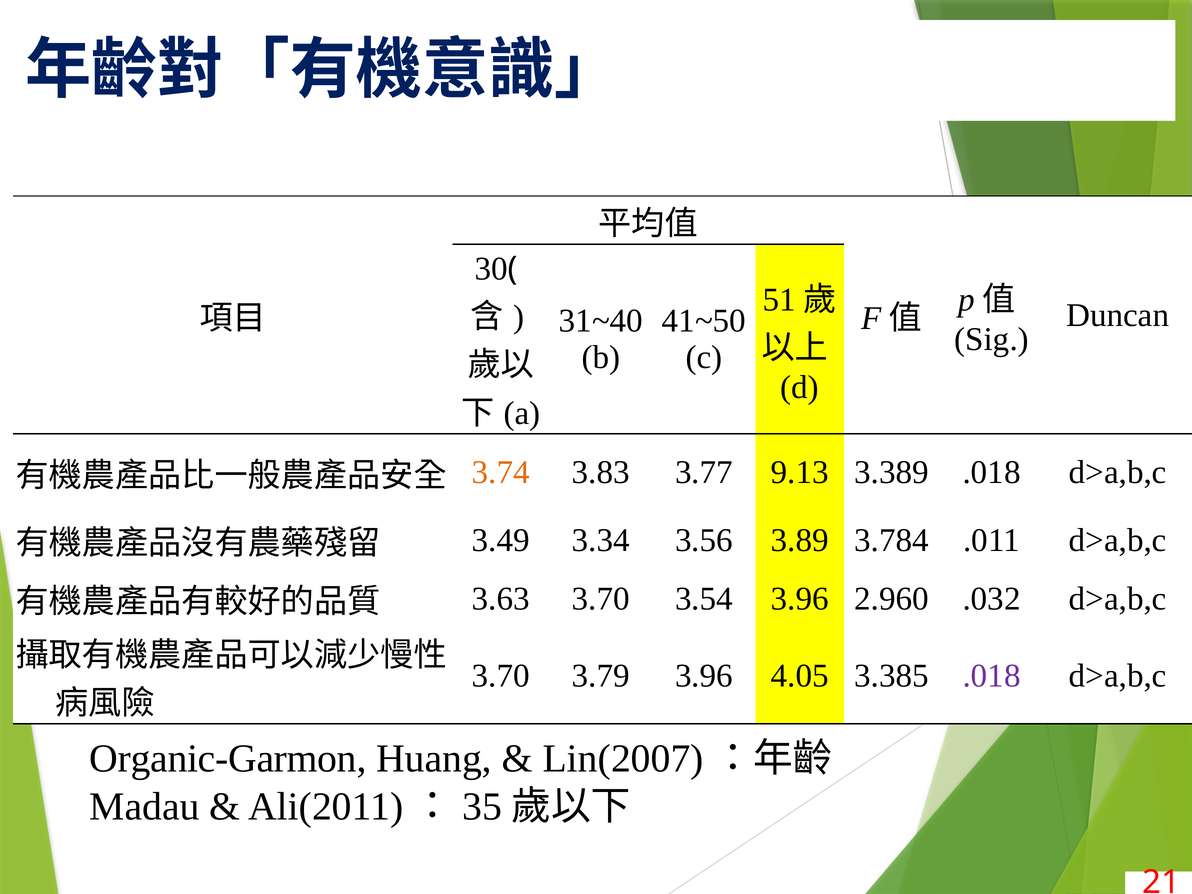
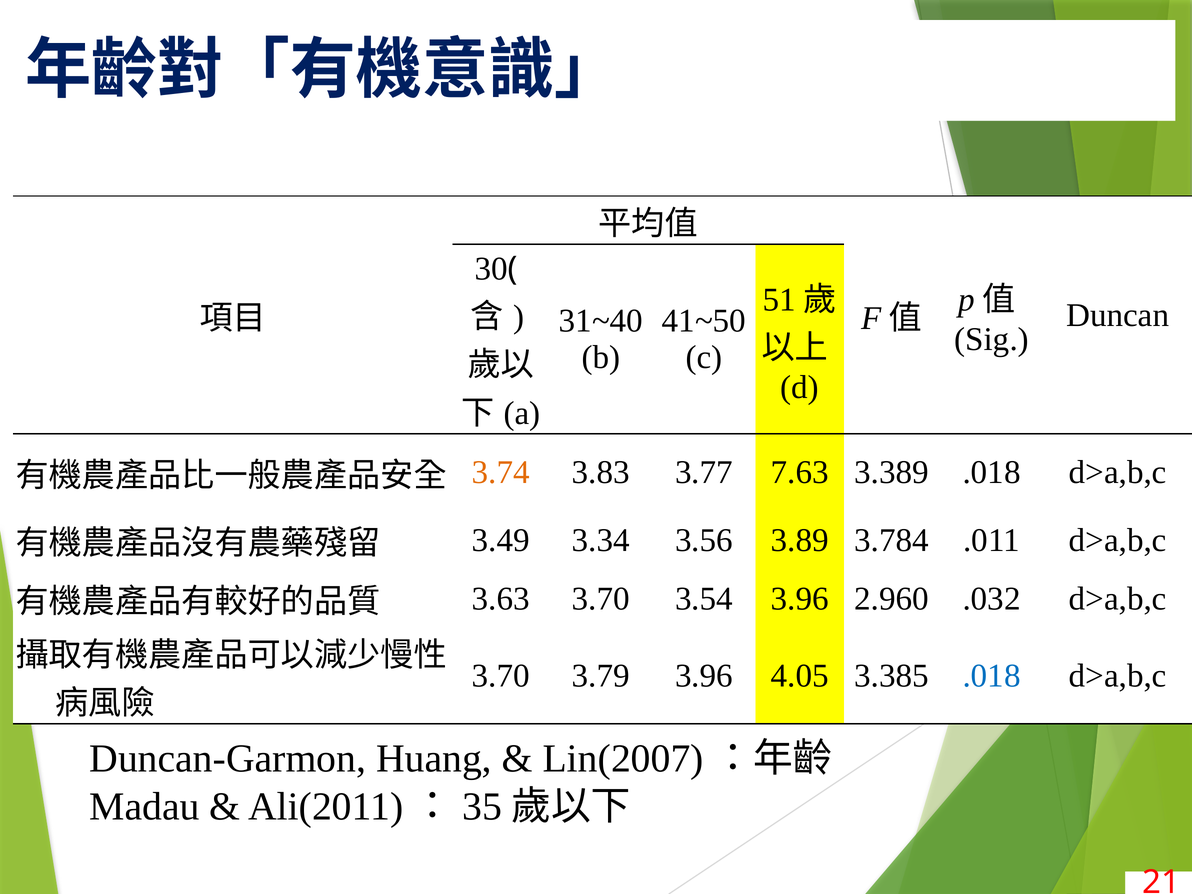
9.13: 9.13 -> 7.63 (800, 472)
.018 colour: purple -> blue (992, 676)
Organic-Garmon: Organic-Garmon -> Duncan-Garmon (228, 759)
